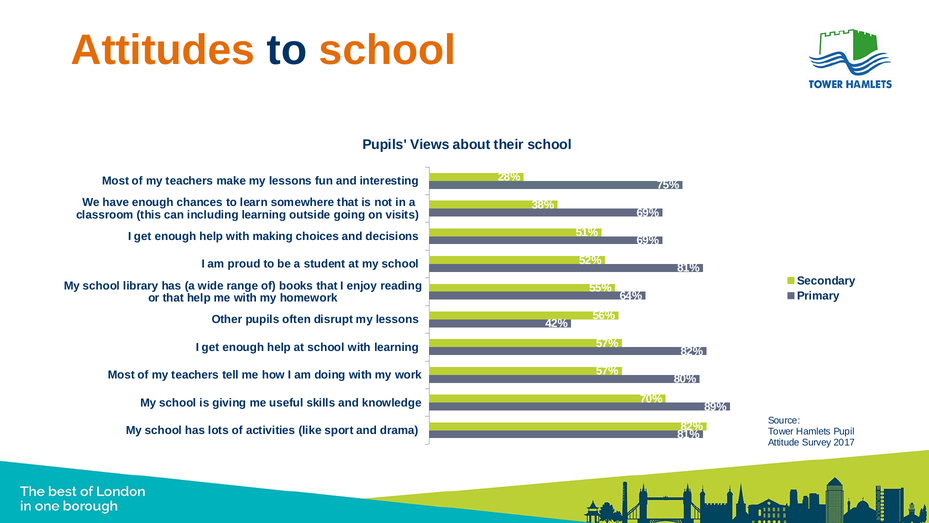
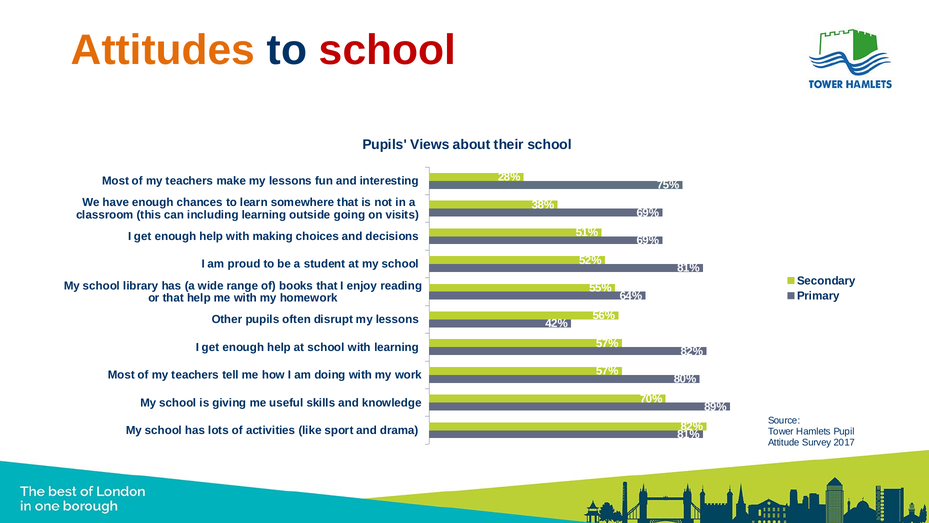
school colour: orange -> red (387, 50)
